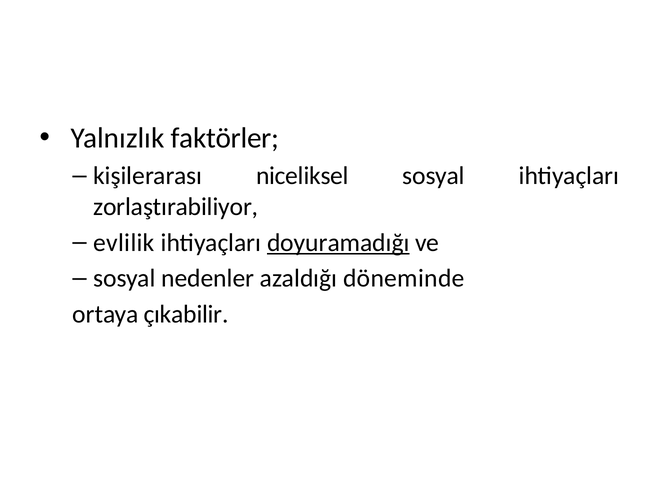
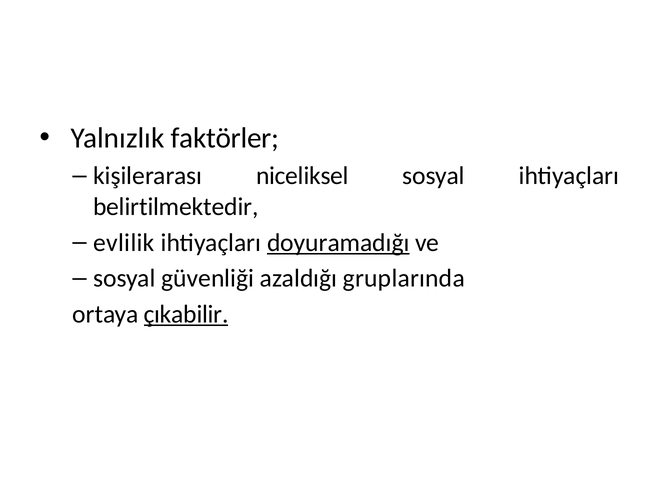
zorlaştırabiliyor: zorlaştırabiliyor -> belirtilmektedir (176, 207)
nedenler: nedenler -> güvenliği (208, 279)
döneminde: döneminde -> gruplarında (404, 279)
çıkabilir underline: none -> present (186, 315)
